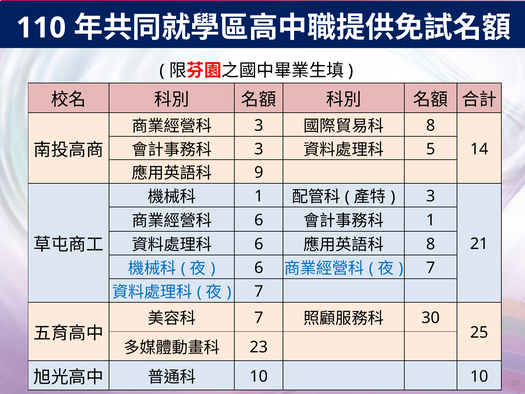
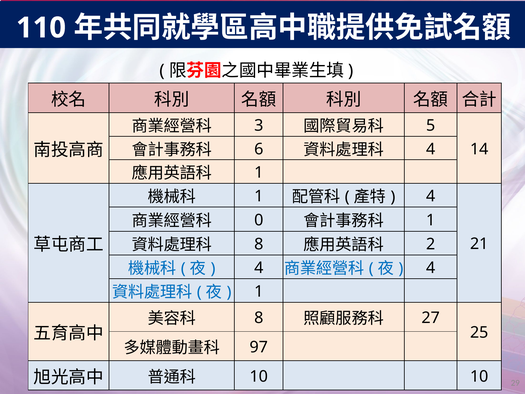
8: 8 -> 5 (431, 125)
3: 3 -> 6 (259, 149)
5: 5 -> 4 (431, 149)
9: 9 -> 1 (259, 173)
3: 3 -> 4 (431, 196)
6: 6 -> 0 (259, 220)
6: 6 -> 8 (259, 244)
8: 8 -> 2 (431, 244)
6: 6 -> 4 (259, 268)
7: 7 -> 4 (431, 268)
7: 7 -> 1 (259, 291)
7: 7 -> 8 (259, 318)
30: 30 -> 27 (431, 318)
23: 23 -> 97 (259, 347)
